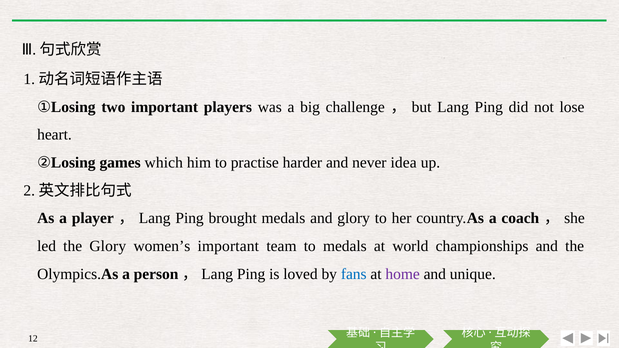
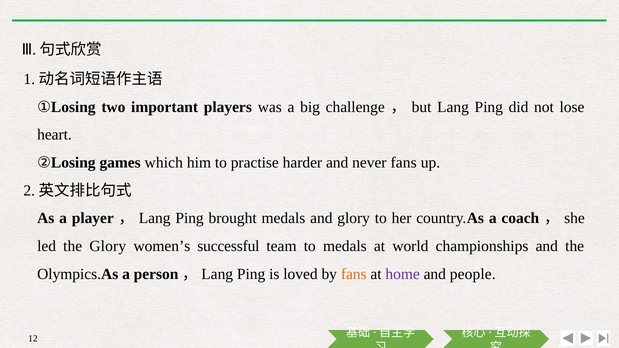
never idea: idea -> fans (404, 163)
women’s important: important -> successful (228, 246)
fans colour: blue -> orange (354, 274)
unique: unique -> people (473, 274)
